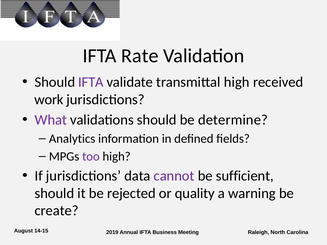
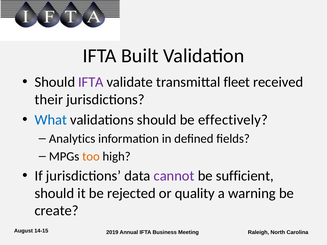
Rate: Rate -> Built (140, 56)
transmittal high: high -> fleet (237, 82)
work: work -> their (49, 100)
What colour: purple -> blue (51, 120)
determine: determine -> effectively (233, 120)
too colour: purple -> orange (91, 157)
